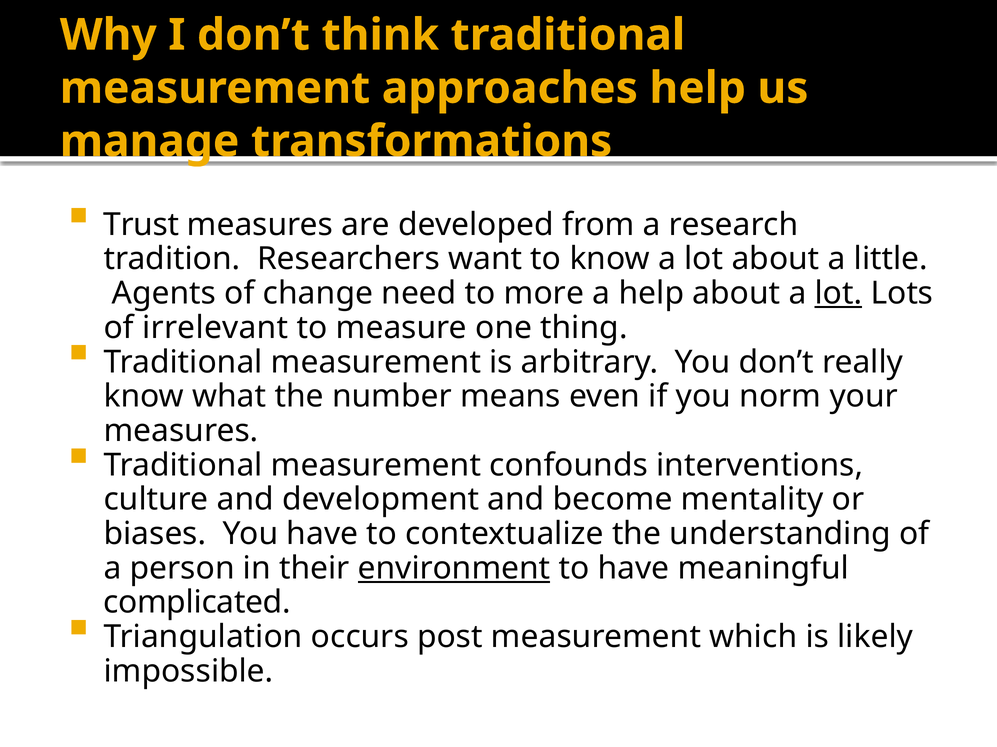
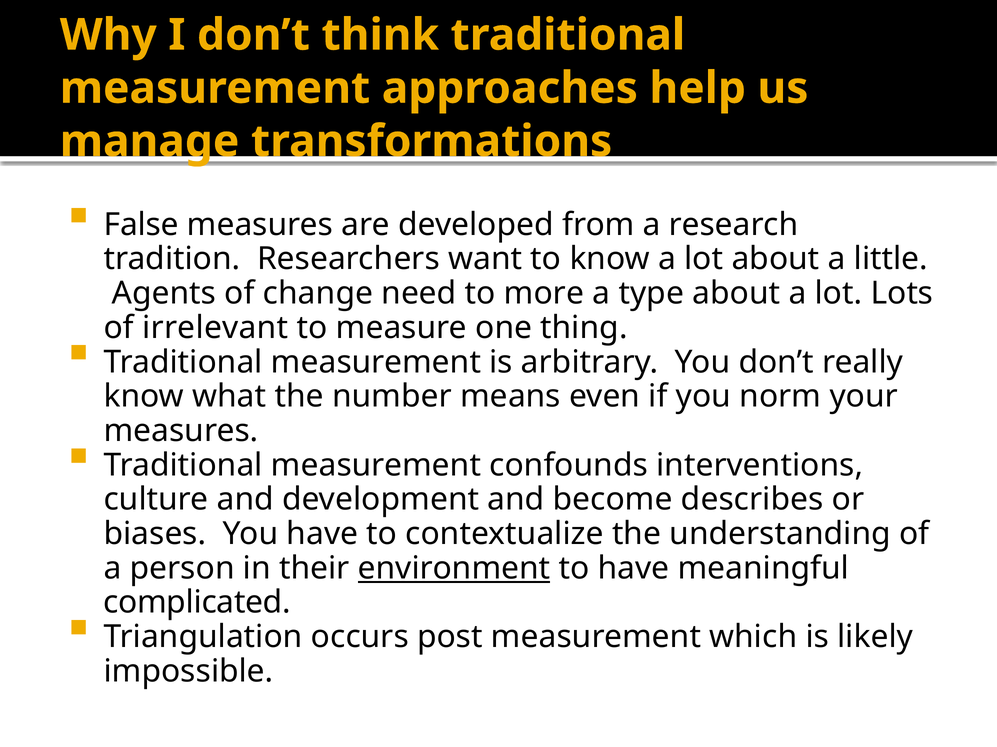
Trust: Trust -> False (141, 225)
a help: help -> type (651, 294)
lot underline: present -> none (838, 294)
mentality: mentality -> describes (752, 500)
